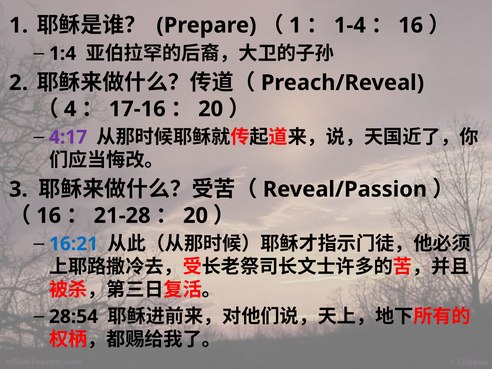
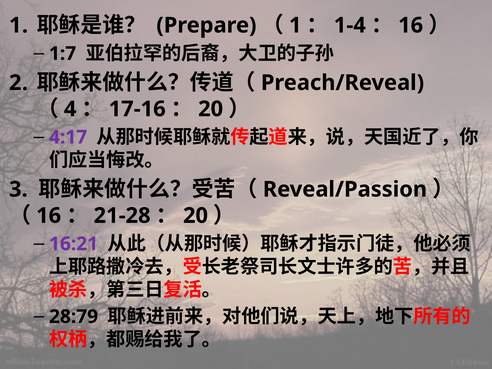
1:4: 1:4 -> 1:7 (63, 54)
16:21 colour: blue -> purple (74, 244)
28:54: 28:54 -> 28:79 (74, 317)
